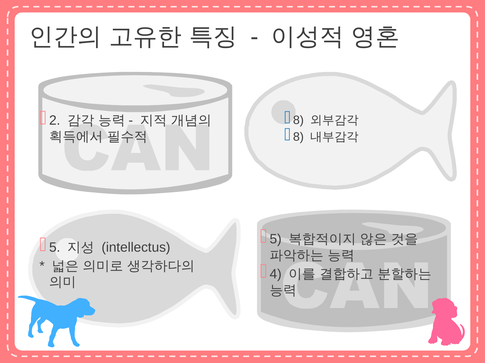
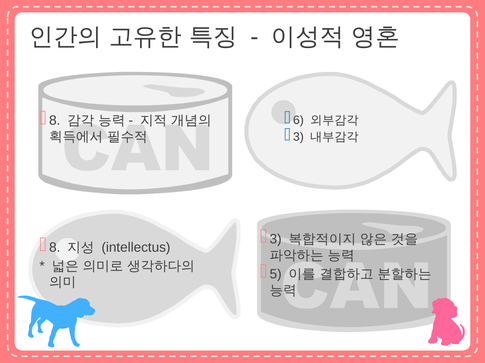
2: 2 -> 8 (55, 121)
8: 8 -> 6 (298, 120)
8: 8 -> 3 (298, 137)
5: 5 -> 3 (276, 240)
5: 5 -> 8 (55, 248)
4: 4 -> 5 (276, 275)
